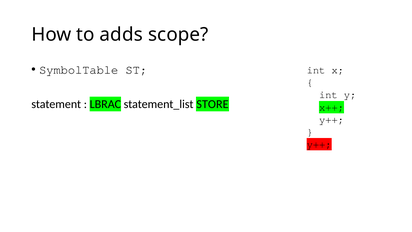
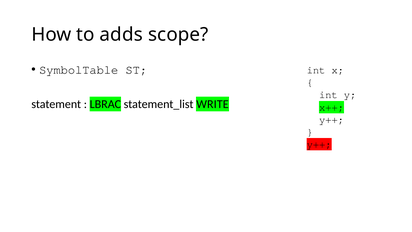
STORE: STORE -> WRITE (212, 104)
